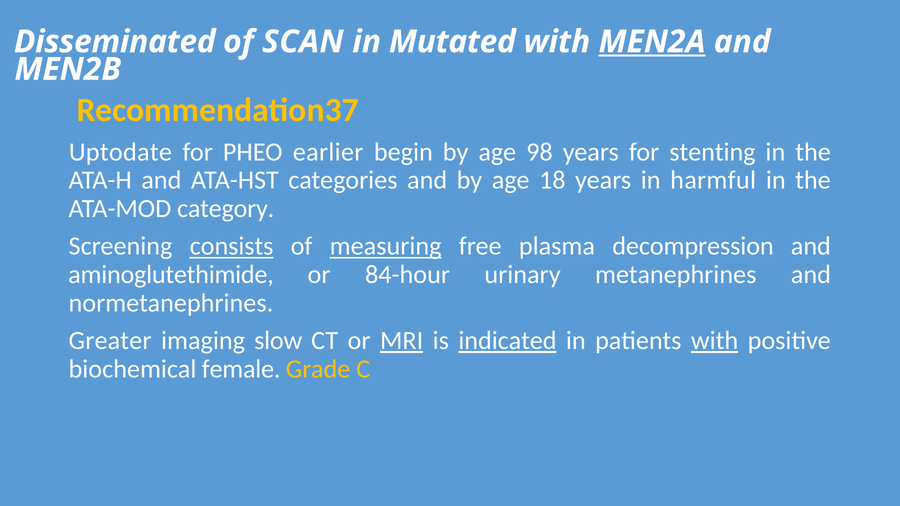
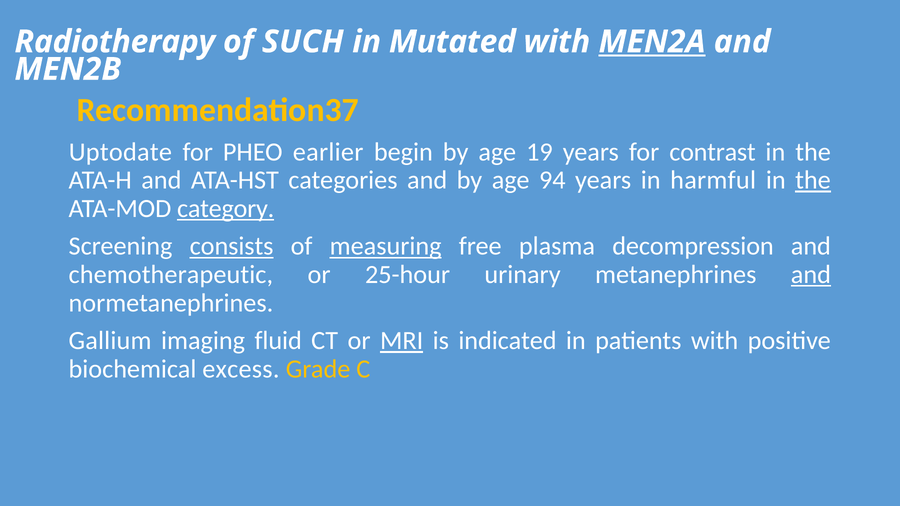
Disseminated: Disseminated -> Radiotherapy (115, 42)
SCAN: SCAN -> SUCH (303, 42)
98: 98 -> 19 (539, 152)
stenting: stenting -> contrast (713, 152)
18: 18 -> 94 (552, 180)
the underline: none -> present (813, 180)
category underline: none -> present (226, 209)
aminoglutethimide: aminoglutethimide -> chemotherapeutic (171, 275)
84-hour: 84-hour -> 25-hour (408, 275)
and underline: none -> present (811, 275)
Greater: Greater -> Gallium (110, 341)
slow: slow -> fluid (278, 341)
indicated underline: present -> none (508, 341)
with underline: present -> none (715, 341)
female: female -> excess (241, 369)
